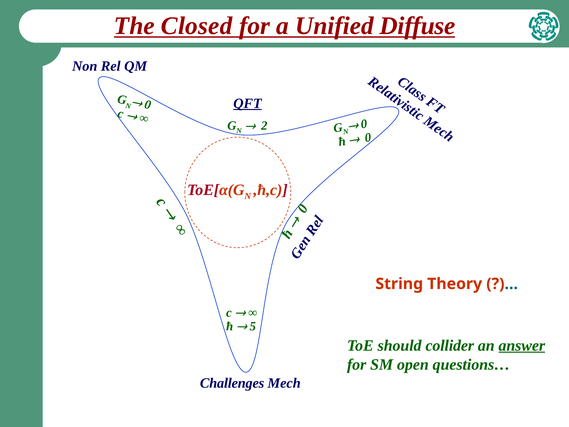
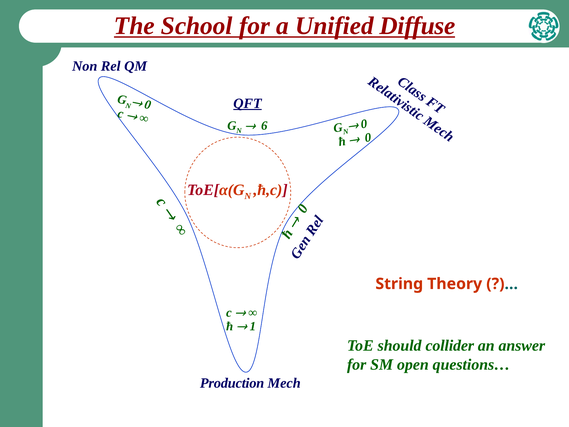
Closed: Closed -> School (197, 26)
2: 2 -> 6 (264, 126)
5: 5 -> 1 (253, 326)
answer underline: present -> none (522, 345)
Challenges: Challenges -> Production (232, 383)
